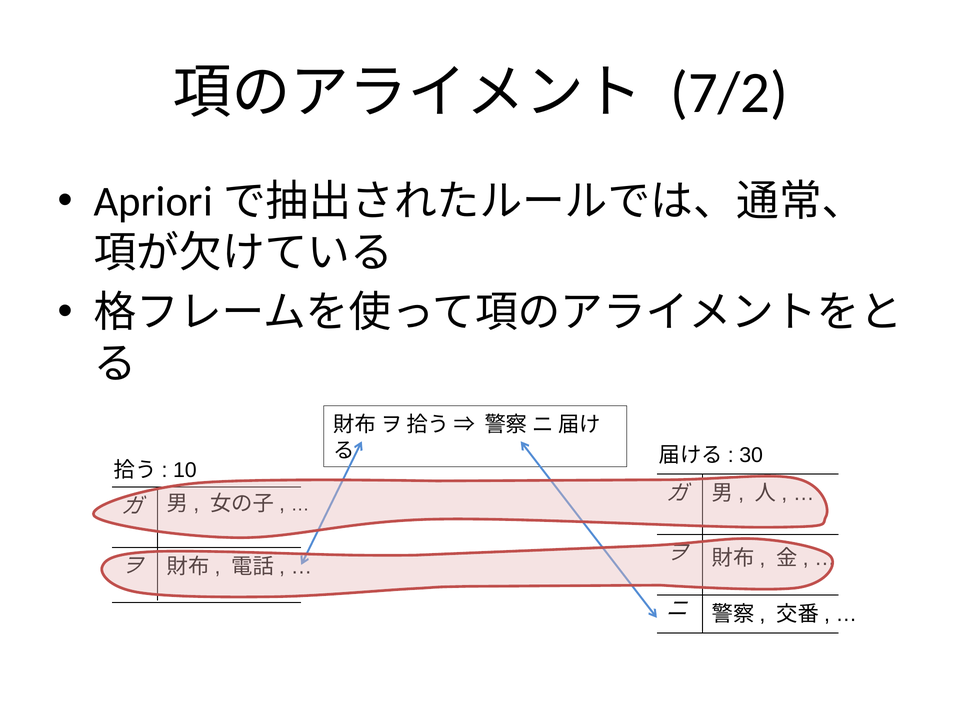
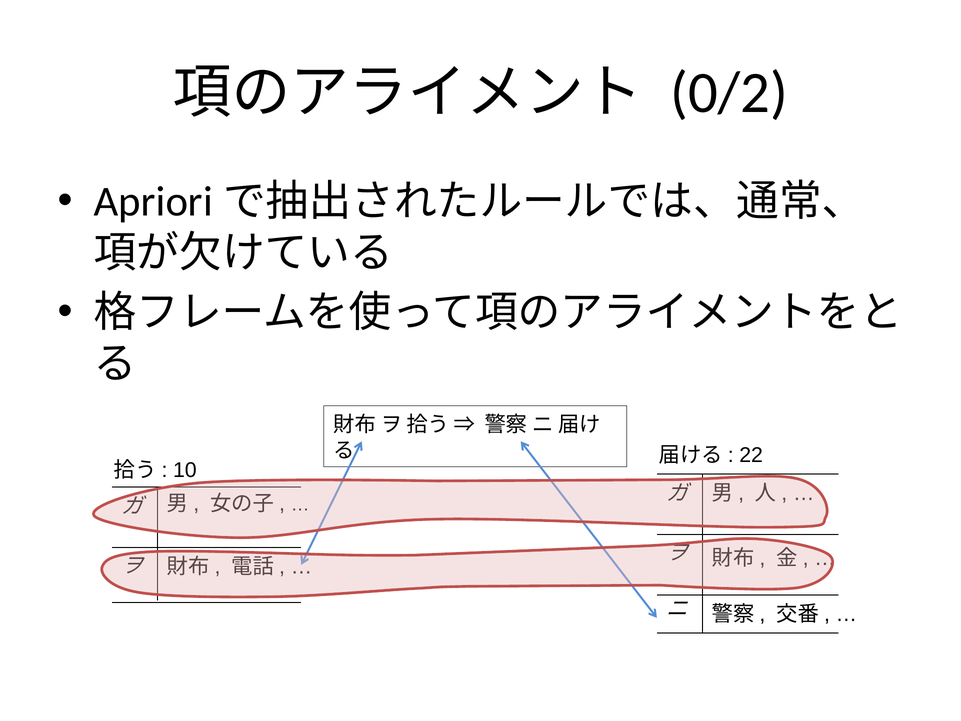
7/2: 7/2 -> 0/2 (729, 93)
30: 30 -> 22 (751, 455)
